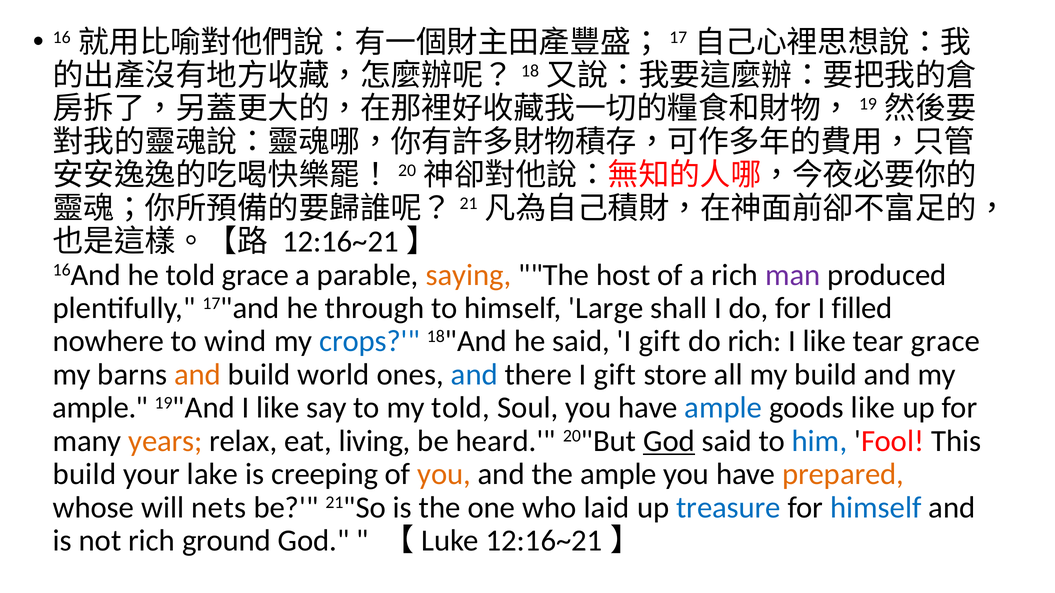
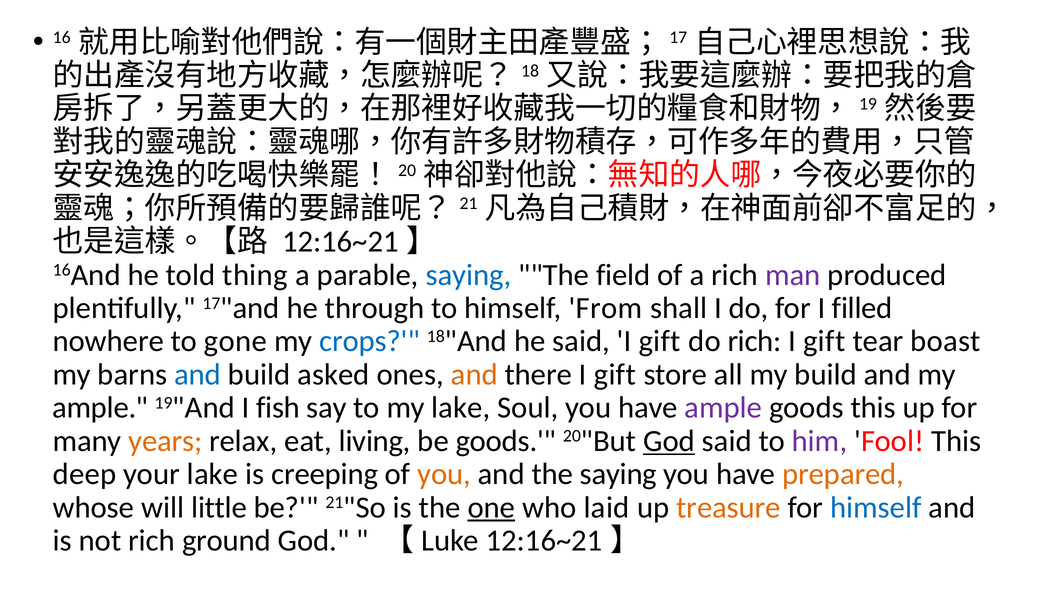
told grace: grace -> thing (255, 275)
saying colour: orange -> blue (468, 275)
host: host -> field (623, 275)
Large: Large -> From (606, 308)
wind: wind -> gone (235, 342)
like: like -> gift (824, 342)
tear grace: grace -> boast (946, 342)
and colour: orange -> blue (198, 375)
world: world -> asked (333, 375)
and colour: blue -> orange (474, 375)
19"And I like: like -> fish (278, 408)
my told: told -> lake (461, 408)
ample colour: blue -> purple (723, 408)
goods like: like -> this (873, 408)
be heard: heard -> goods (506, 441)
him colour: blue -> purple (819, 441)
build: build -> deep (84, 475)
the ample: ample -> saying (618, 475)
nets: nets -> little (219, 508)
one underline: none -> present (491, 508)
treasure colour: blue -> orange (728, 508)
